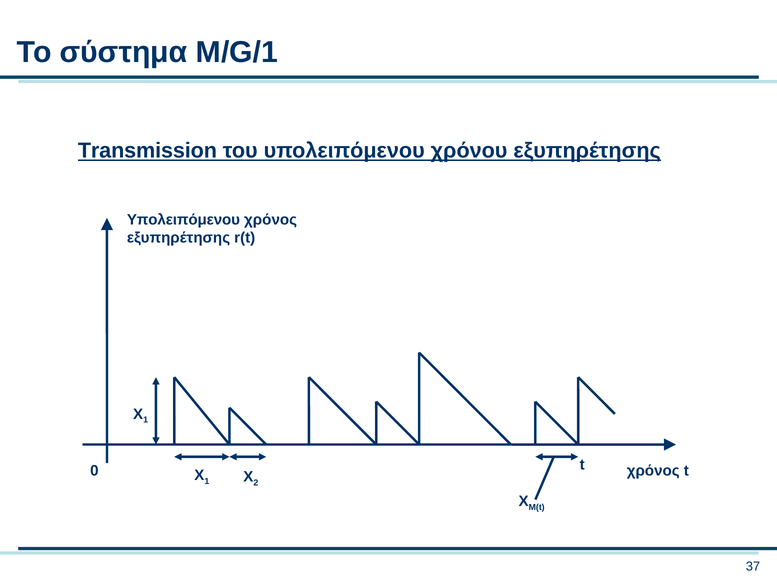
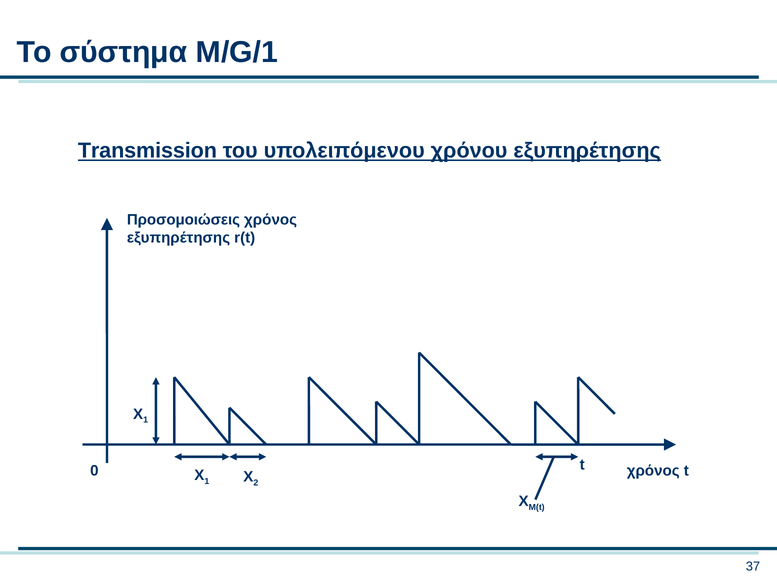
Υπολειπόμενου: Υπολειπόμενου -> Προσομοιώσεις (183, 220)
